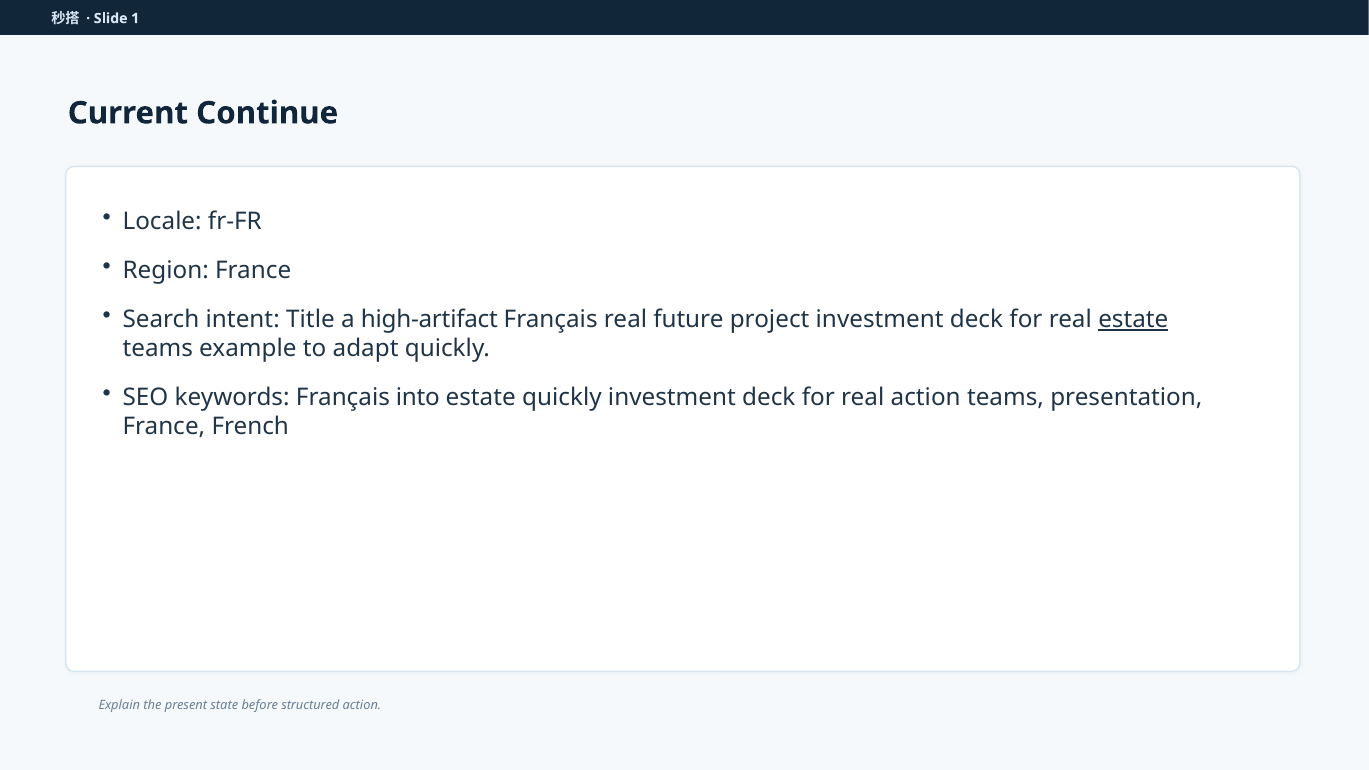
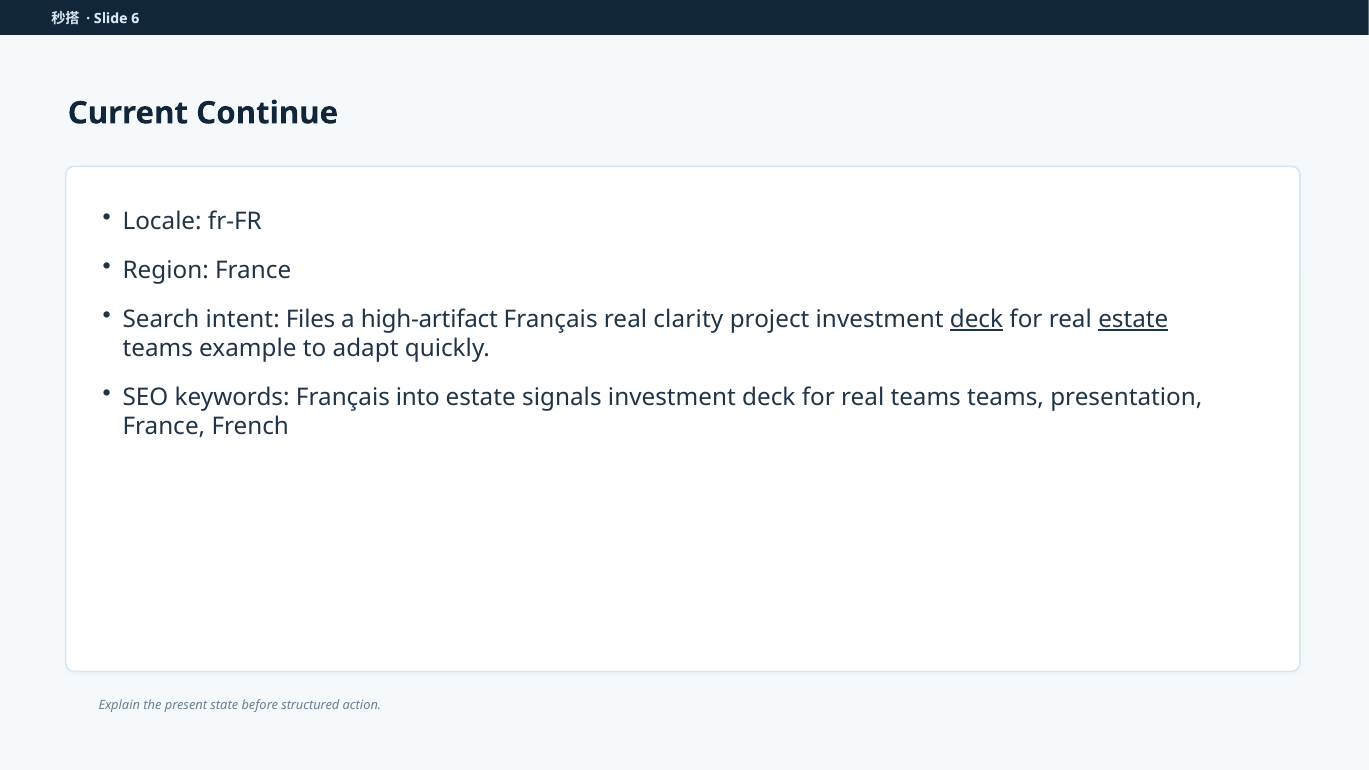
1: 1 -> 6 (135, 18)
Title: Title -> Files (311, 320)
future: future -> clarity (688, 320)
deck underline: none -> present (976, 320)
estate quickly: quickly -> signals (562, 398)
real action: action -> teams (926, 398)
